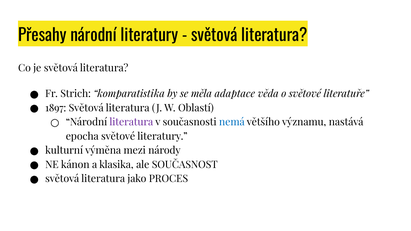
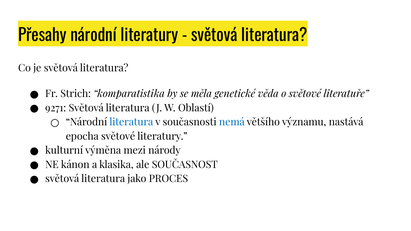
adaptace: adaptace -> genetické (235, 94)
1897: 1897 -> 9271 (56, 108)
literatura colour: purple -> blue (131, 122)
